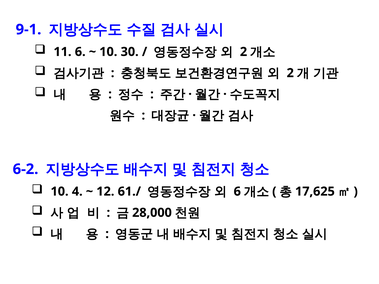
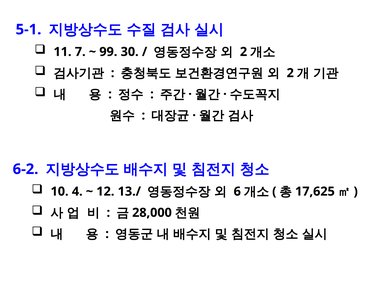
9-1: 9-1 -> 5-1 (28, 29)
11 6: 6 -> 7 (80, 52)
10: 10 -> 99 (108, 52)
61./: 61./ -> 13./ (129, 192)
